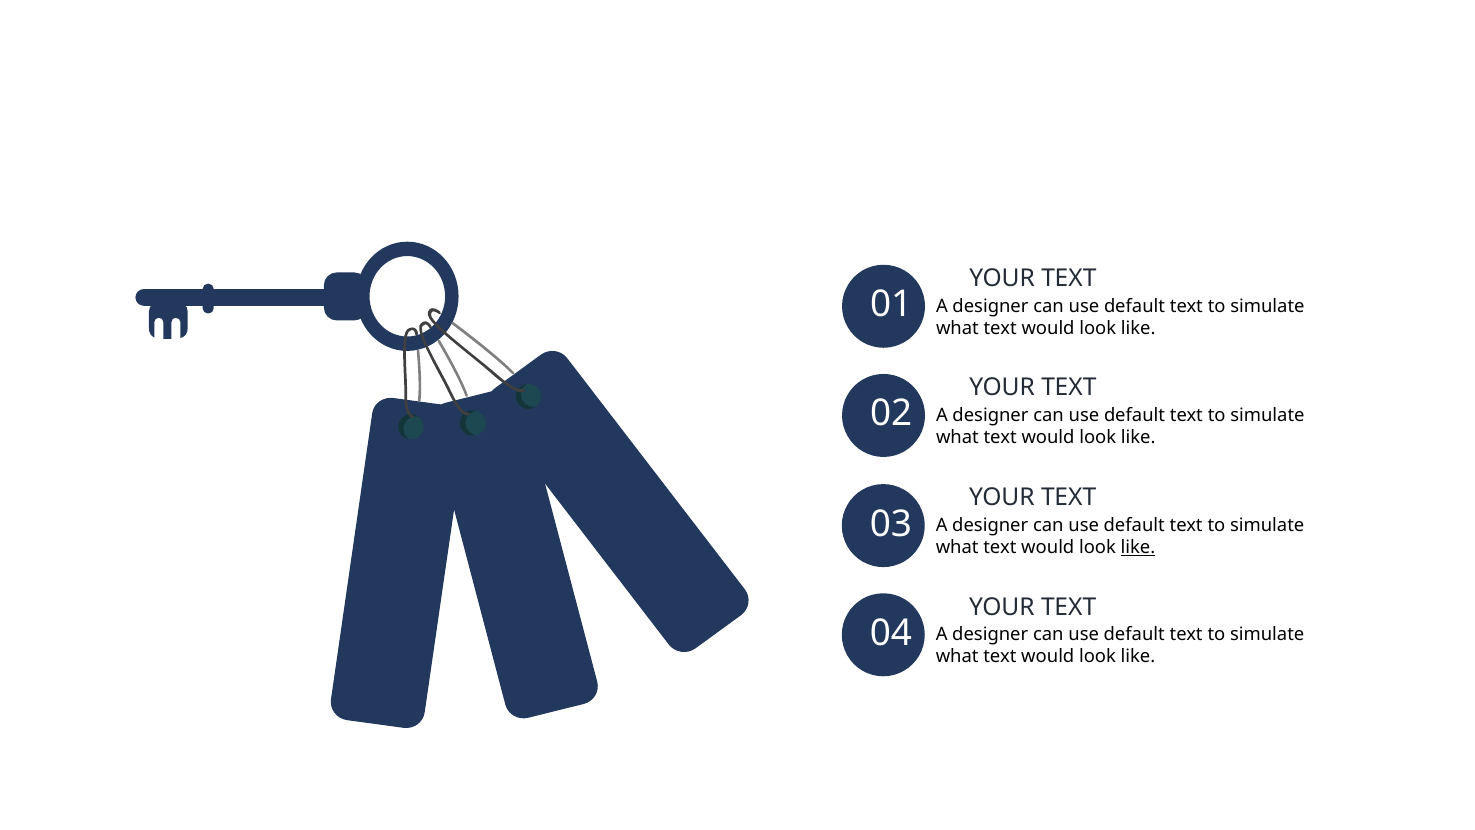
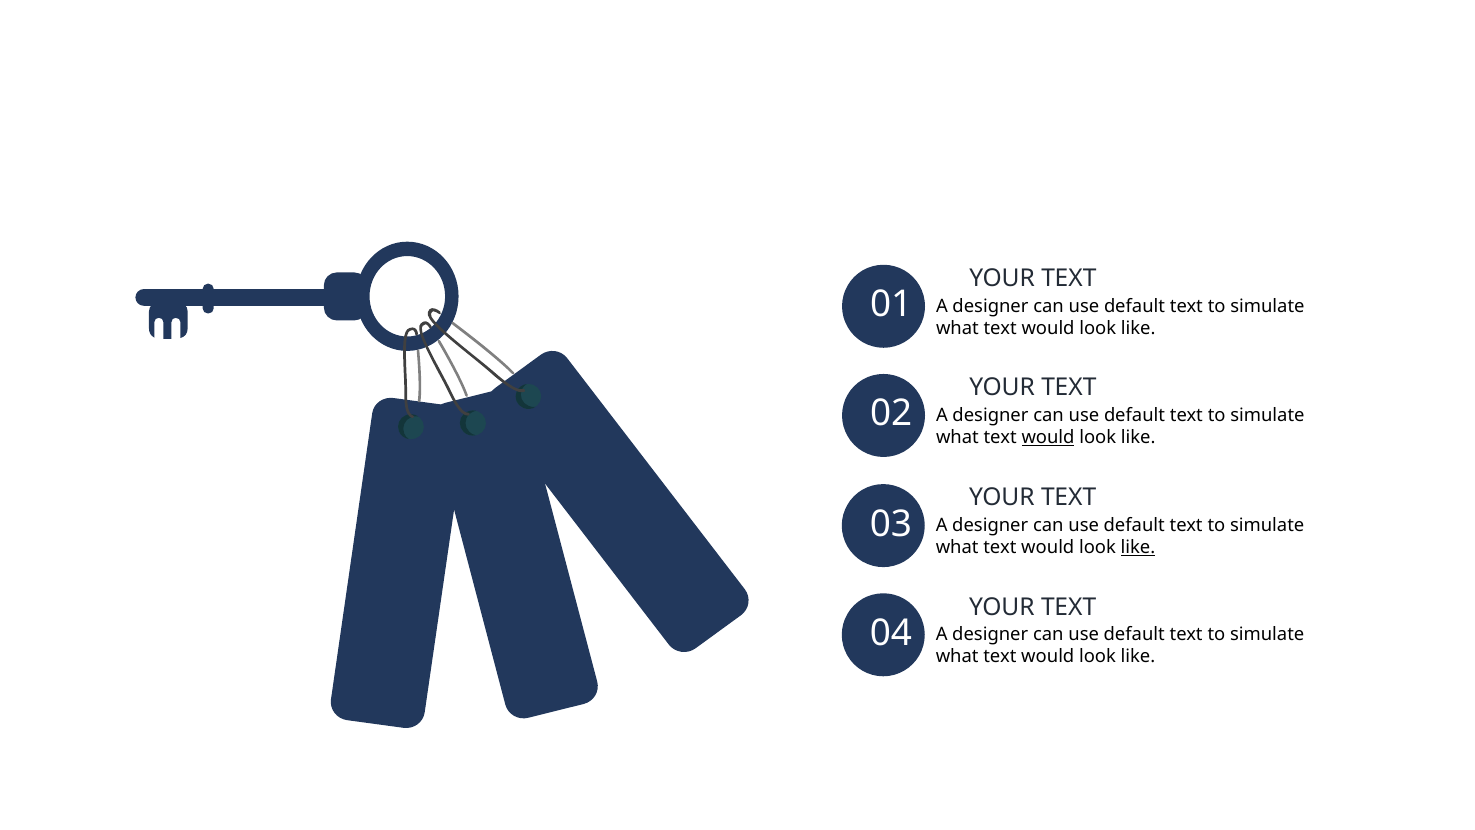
would underline: none -> present (1048, 437)
